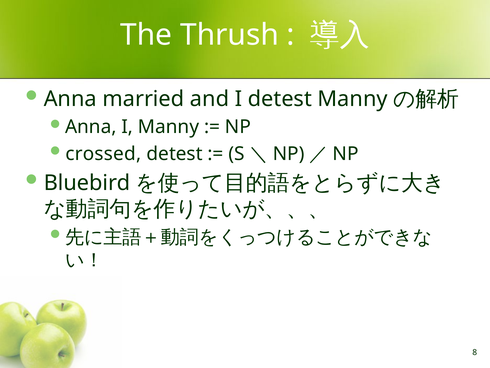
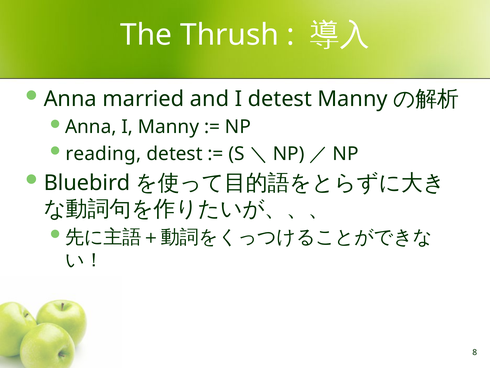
crossed: crossed -> reading (103, 154)
